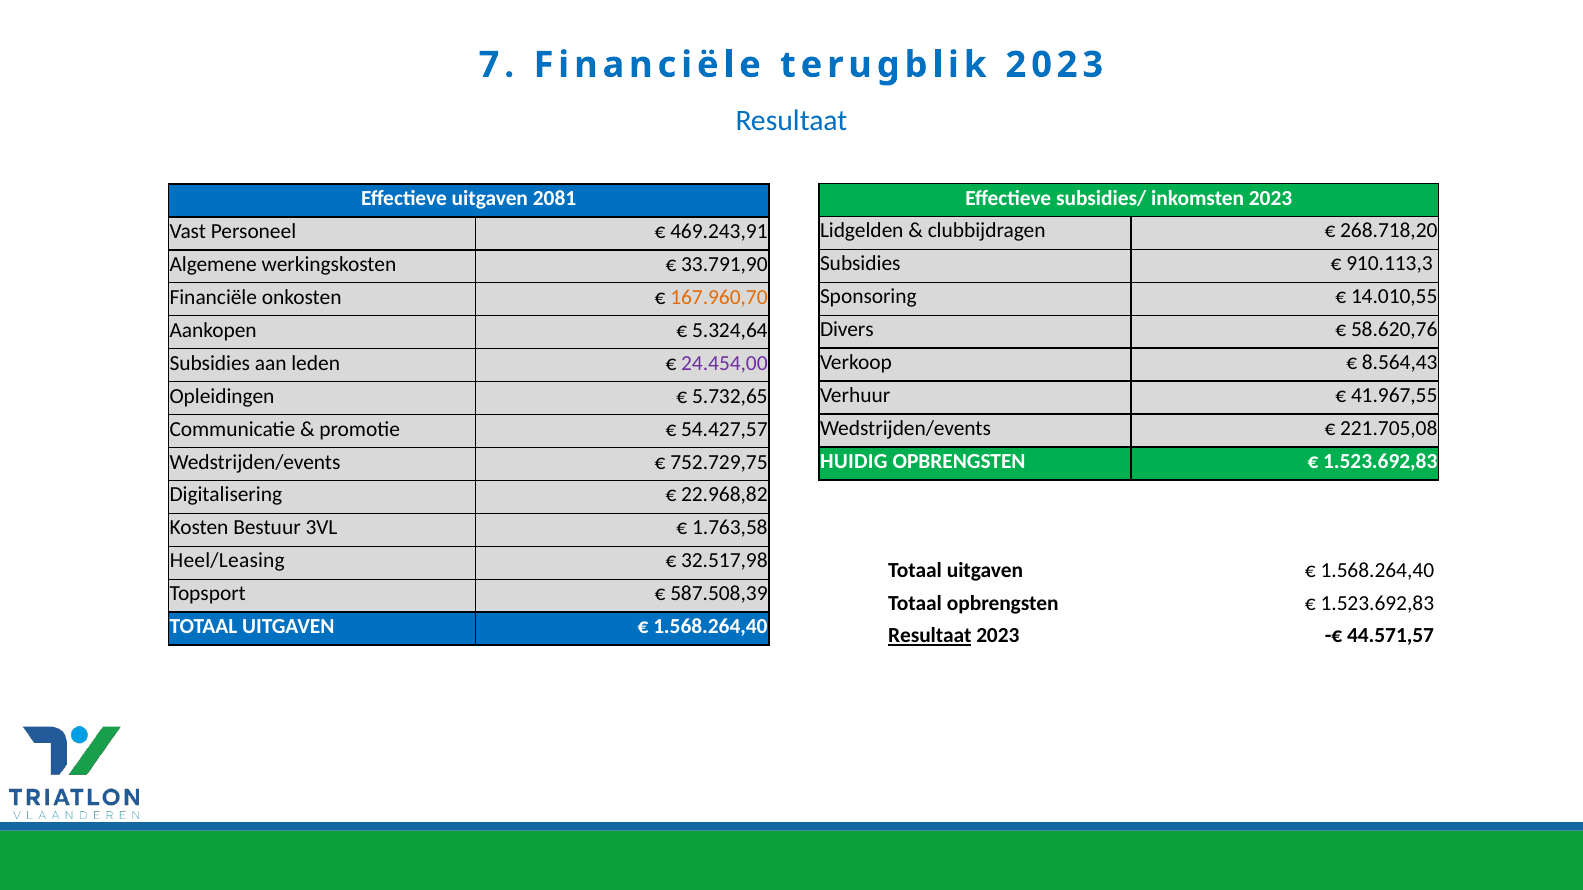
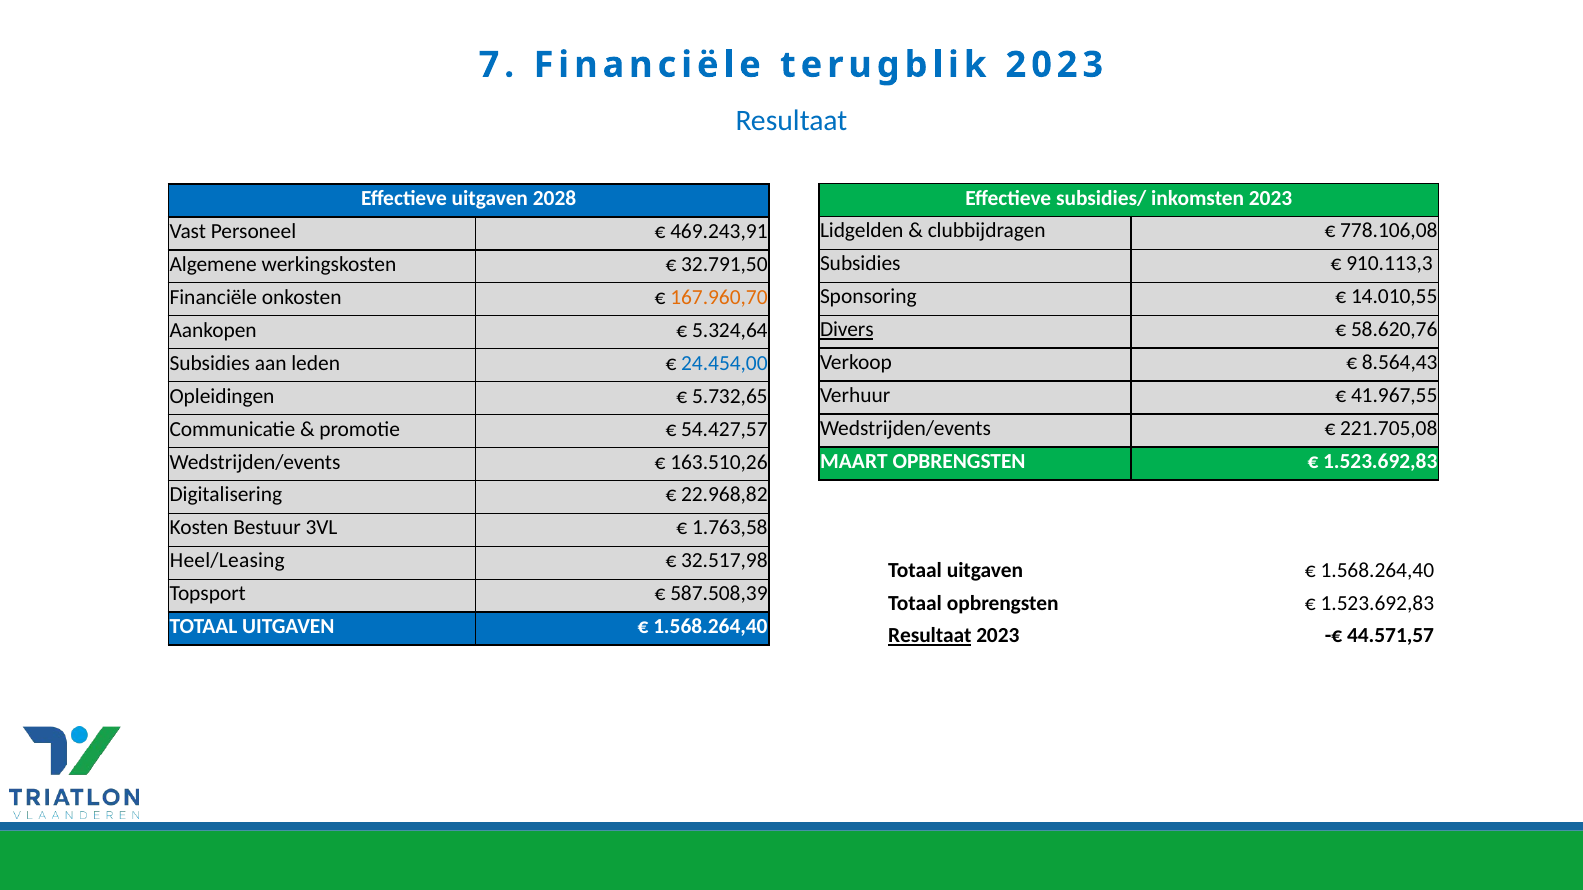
2081: 2081 -> 2028 (555, 199)
268.718,20: 268.718,20 -> 778.106,08 (1389, 231)
33.791,90: 33.791,90 -> 32.791,50 (724, 264)
Divers underline: none -> present (847, 330)
24.454,00 colour: purple -> blue (724, 363)
HUIDIG: HUIDIG -> MAART (854, 462)
752.729,75: 752.729,75 -> 163.510,26 (719, 462)
